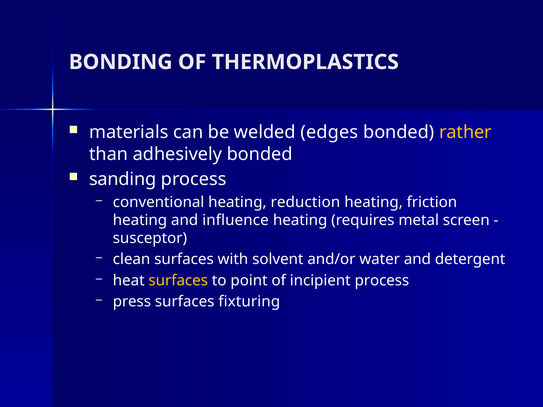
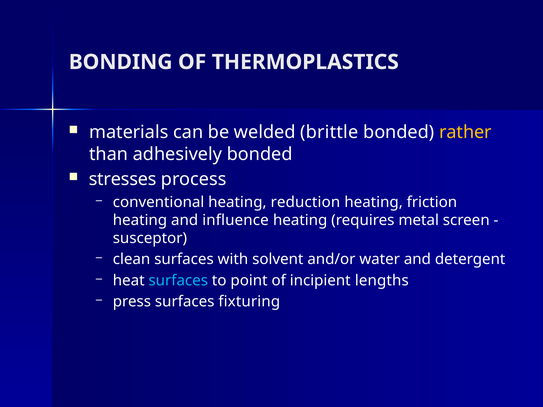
edges: edges -> brittle (329, 132)
sanding: sanding -> stresses (123, 179)
surfaces colour: yellow -> light blue (178, 281)
incipient process: process -> lengths (382, 281)
